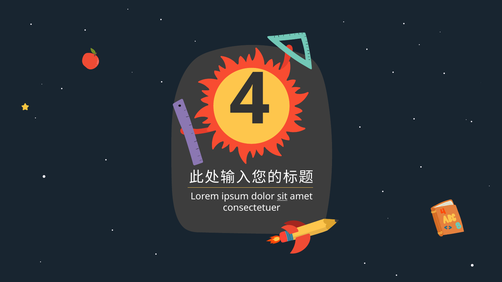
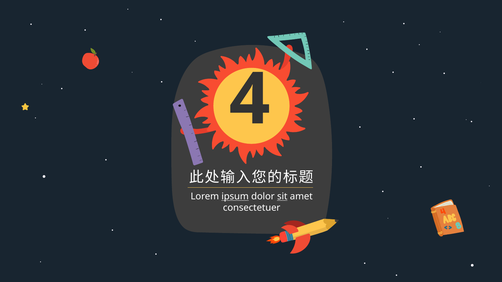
ipsum underline: none -> present (235, 197)
